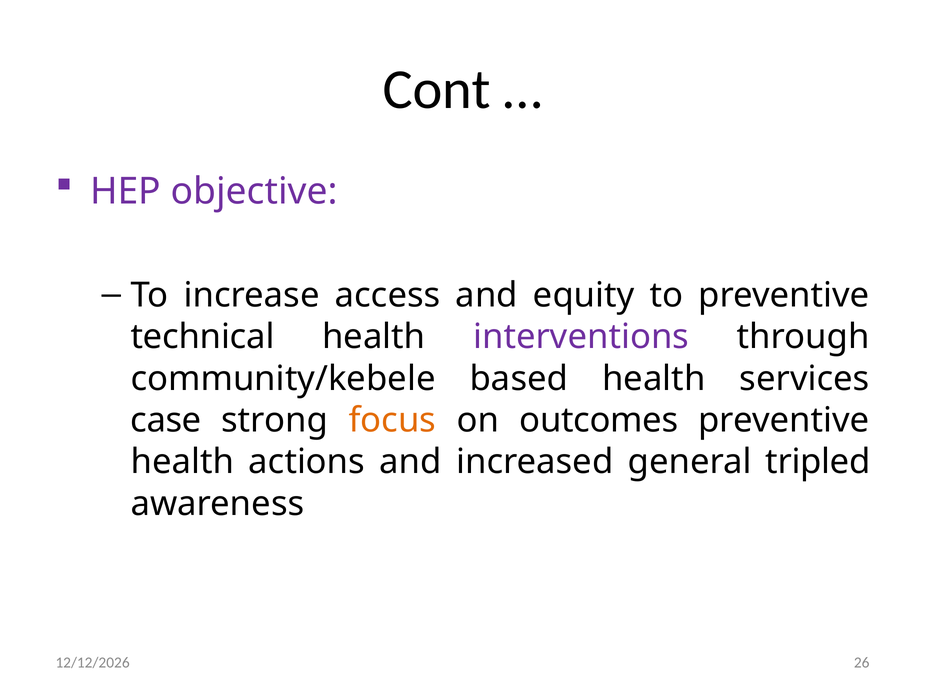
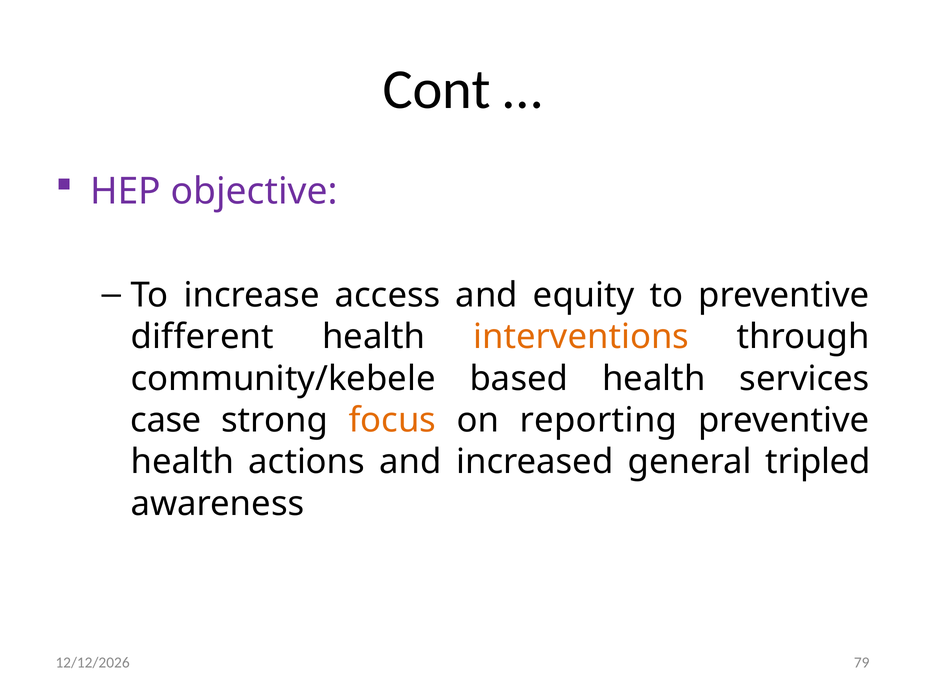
technical: technical -> different (202, 337)
interventions colour: purple -> orange (581, 337)
outcomes: outcomes -> reporting (598, 420)
26: 26 -> 79 (862, 662)
